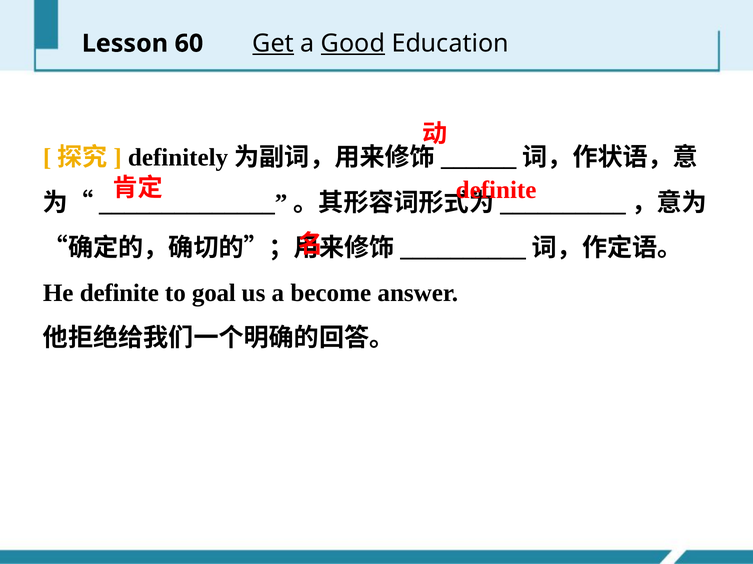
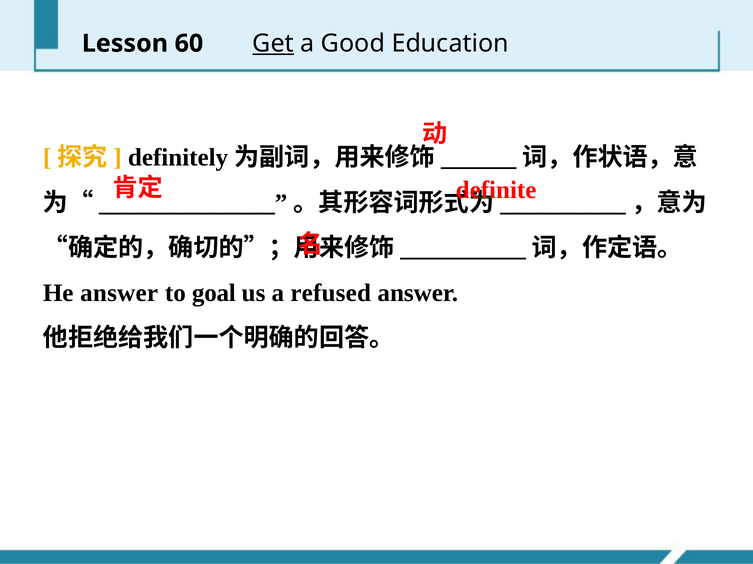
Good underline: present -> none (353, 44)
He definite: definite -> answer (119, 293)
become: become -> refused (331, 293)
